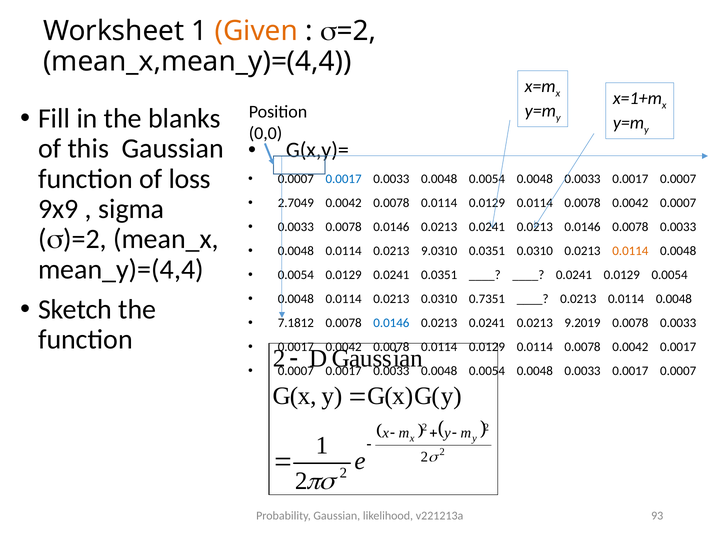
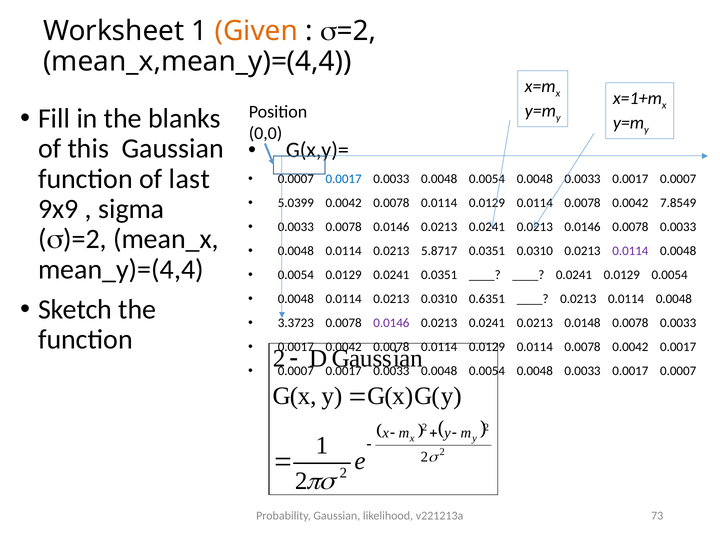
loss: loss -> last (189, 179)
2.7049: 2.7049 -> 5.0399 (296, 203)
0.0042 0.0007: 0.0007 -> 7.8549 (678, 203)
9.0310: 9.0310 -> 5.8717 (439, 251)
0.0114 colour: orange -> purple (630, 251)
0.7351: 0.7351 -> 0.6351 (487, 299)
7.1812: 7.1812 -> 3.3723 (296, 323)
0.0146 colour: blue -> purple (391, 323)
9.2019: 9.2019 -> 0.0148 (583, 323)
93: 93 -> 73 (657, 516)
